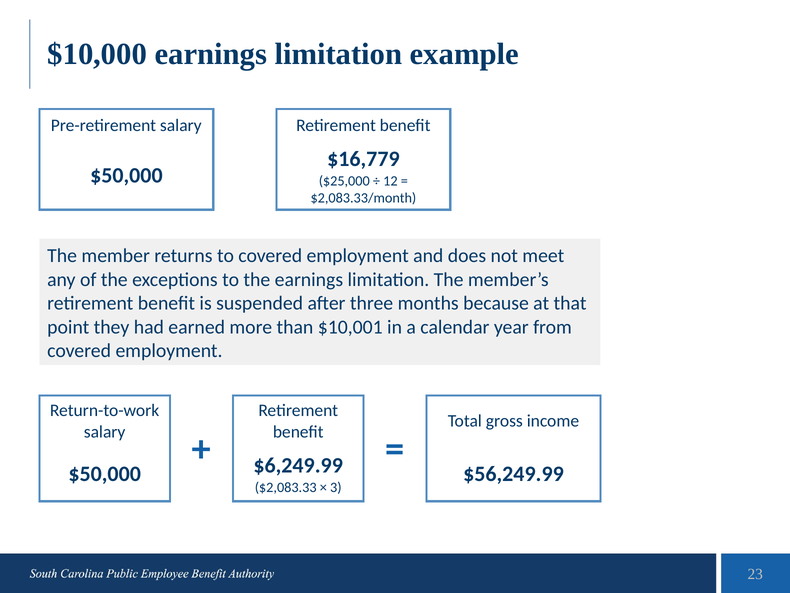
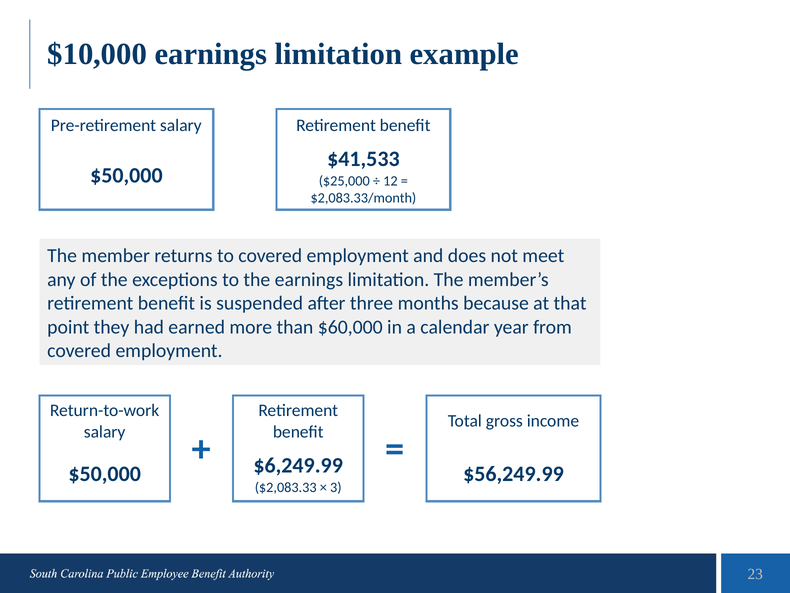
$16,779: $16,779 -> $41,533 (363, 159)
$10,001: $10,001 -> $60,000 (350, 327)
